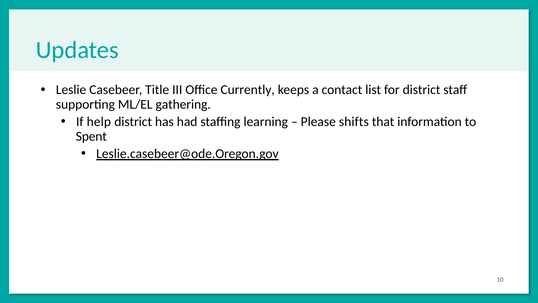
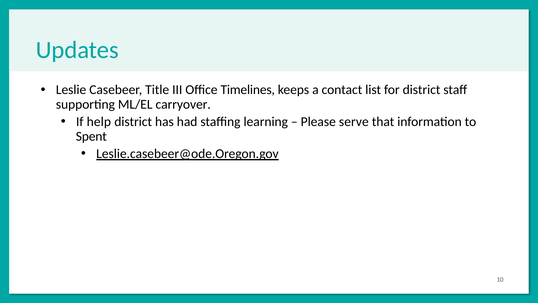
Currently: Currently -> Timelines (248, 90)
gathering: gathering -> carryover (183, 104)
shifts: shifts -> serve (354, 122)
